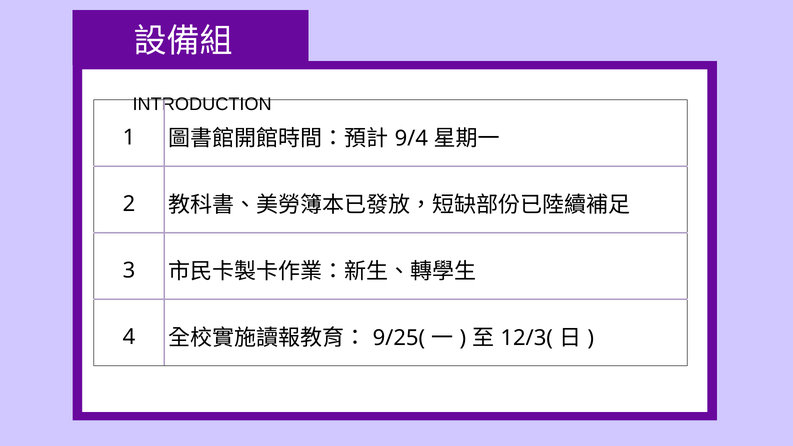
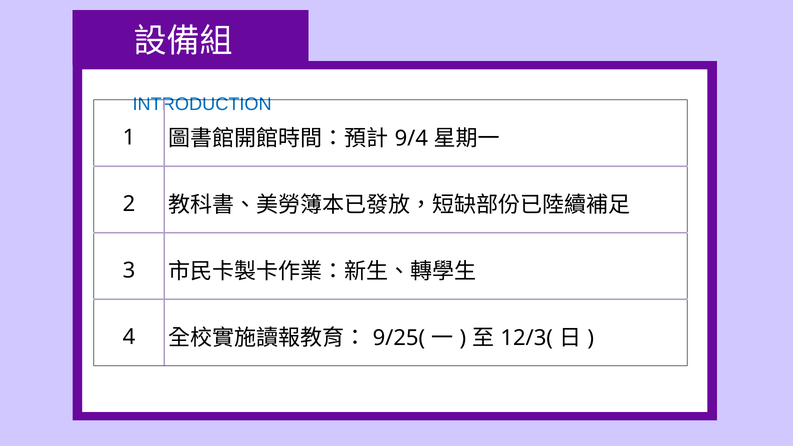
INTRODUCTION colour: black -> blue (202, 104)
